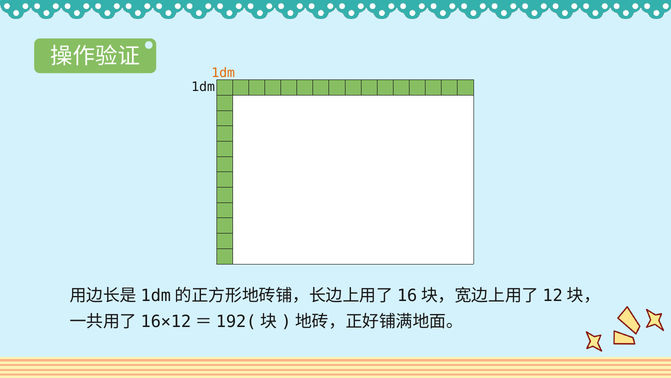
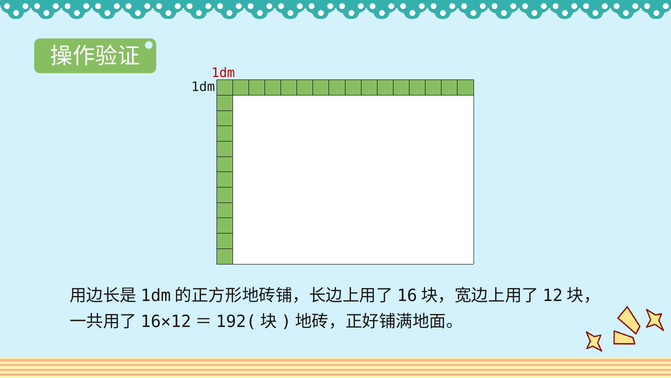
1dm colour: orange -> red (223, 73)
